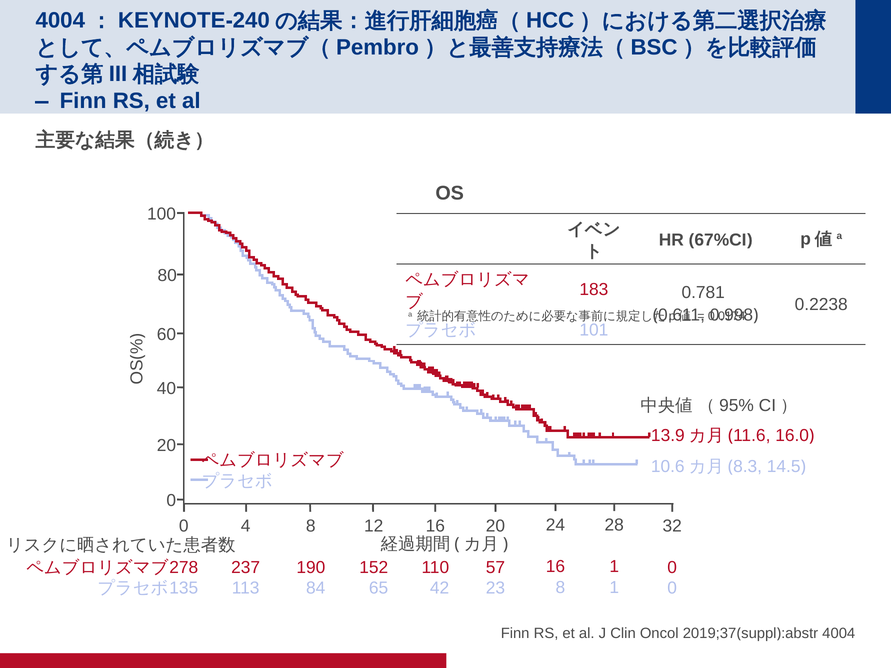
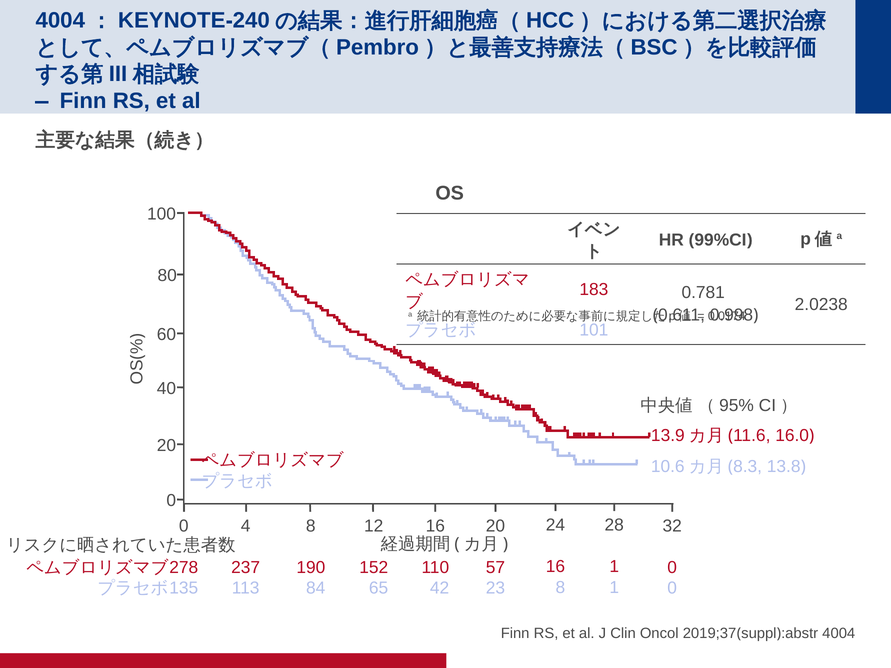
67%CI: 67%CI -> 99%CI (720, 240)
0.2238: 0.2238 -> 2.0238 (821, 305)
14.5: 14.5 -> 13.8 (784, 467)
